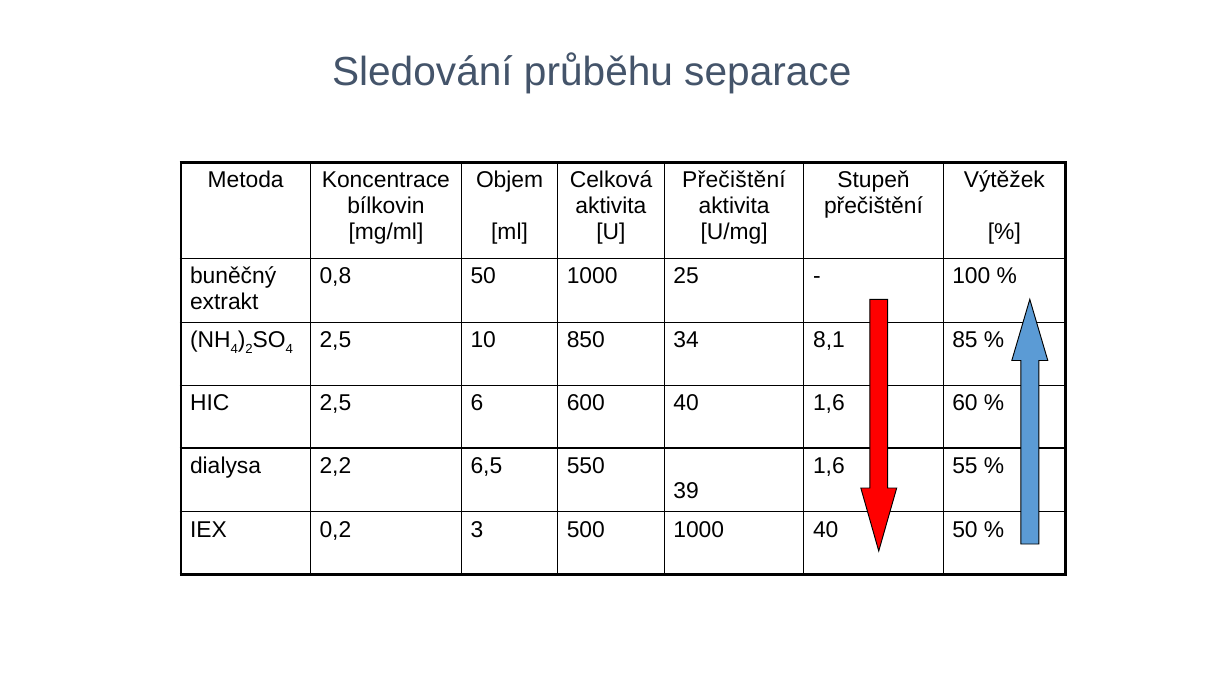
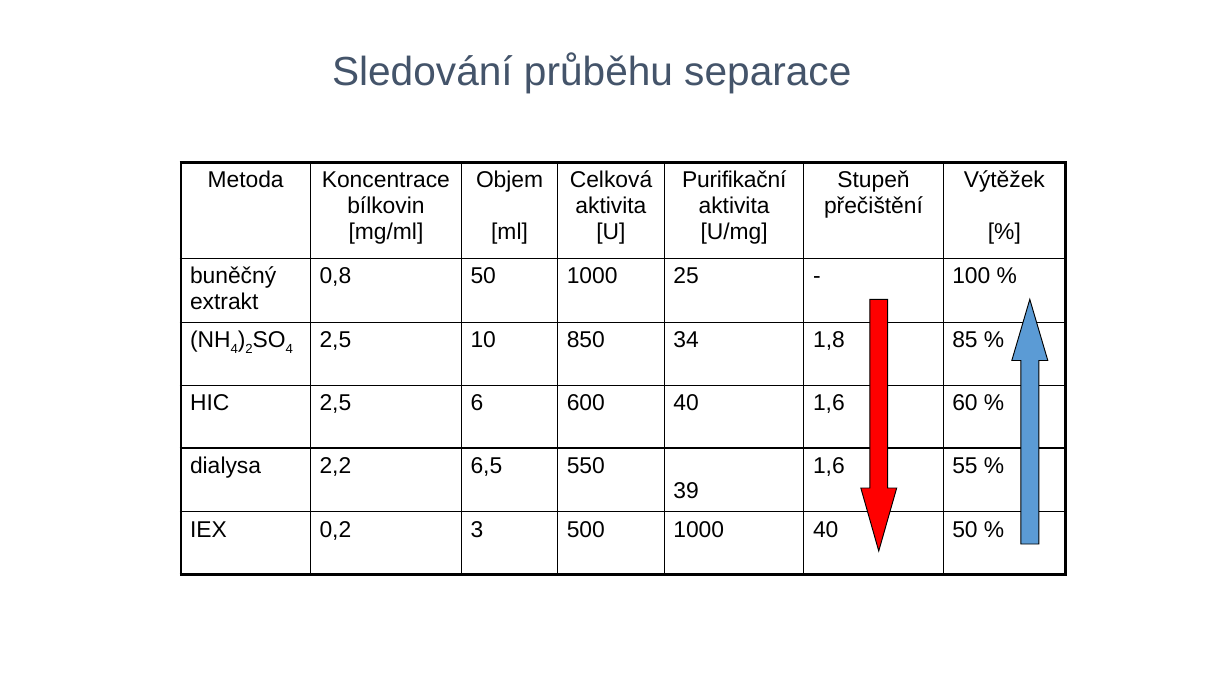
Přečištění: Přečištění -> Purifikační (734, 180)
8,1: 8,1 -> 1,8 (829, 340)
